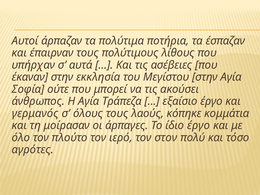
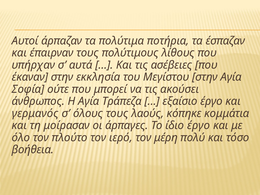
στον: στον -> μέρη (166, 138)
αγρότες: αγρότες -> βοήθεια (33, 150)
